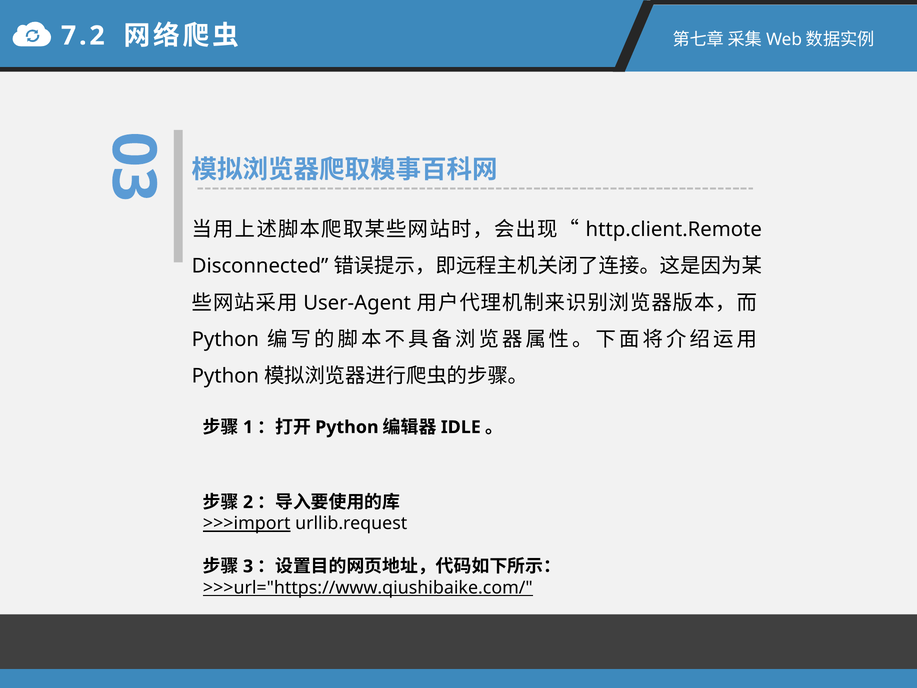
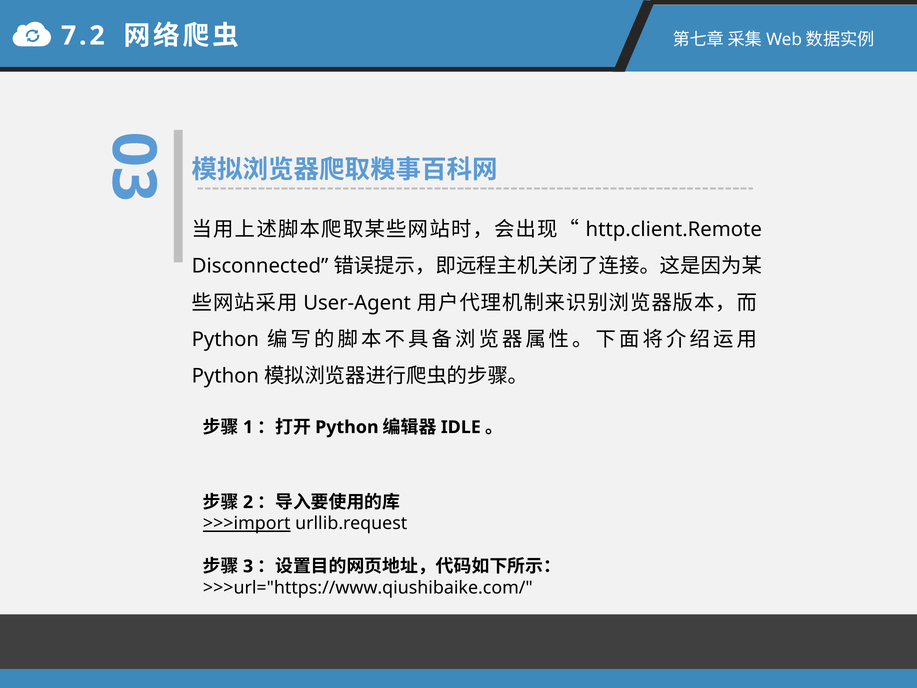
>>>url="https://www.qiushibaike.com/ underline: present -> none (368, 588)
